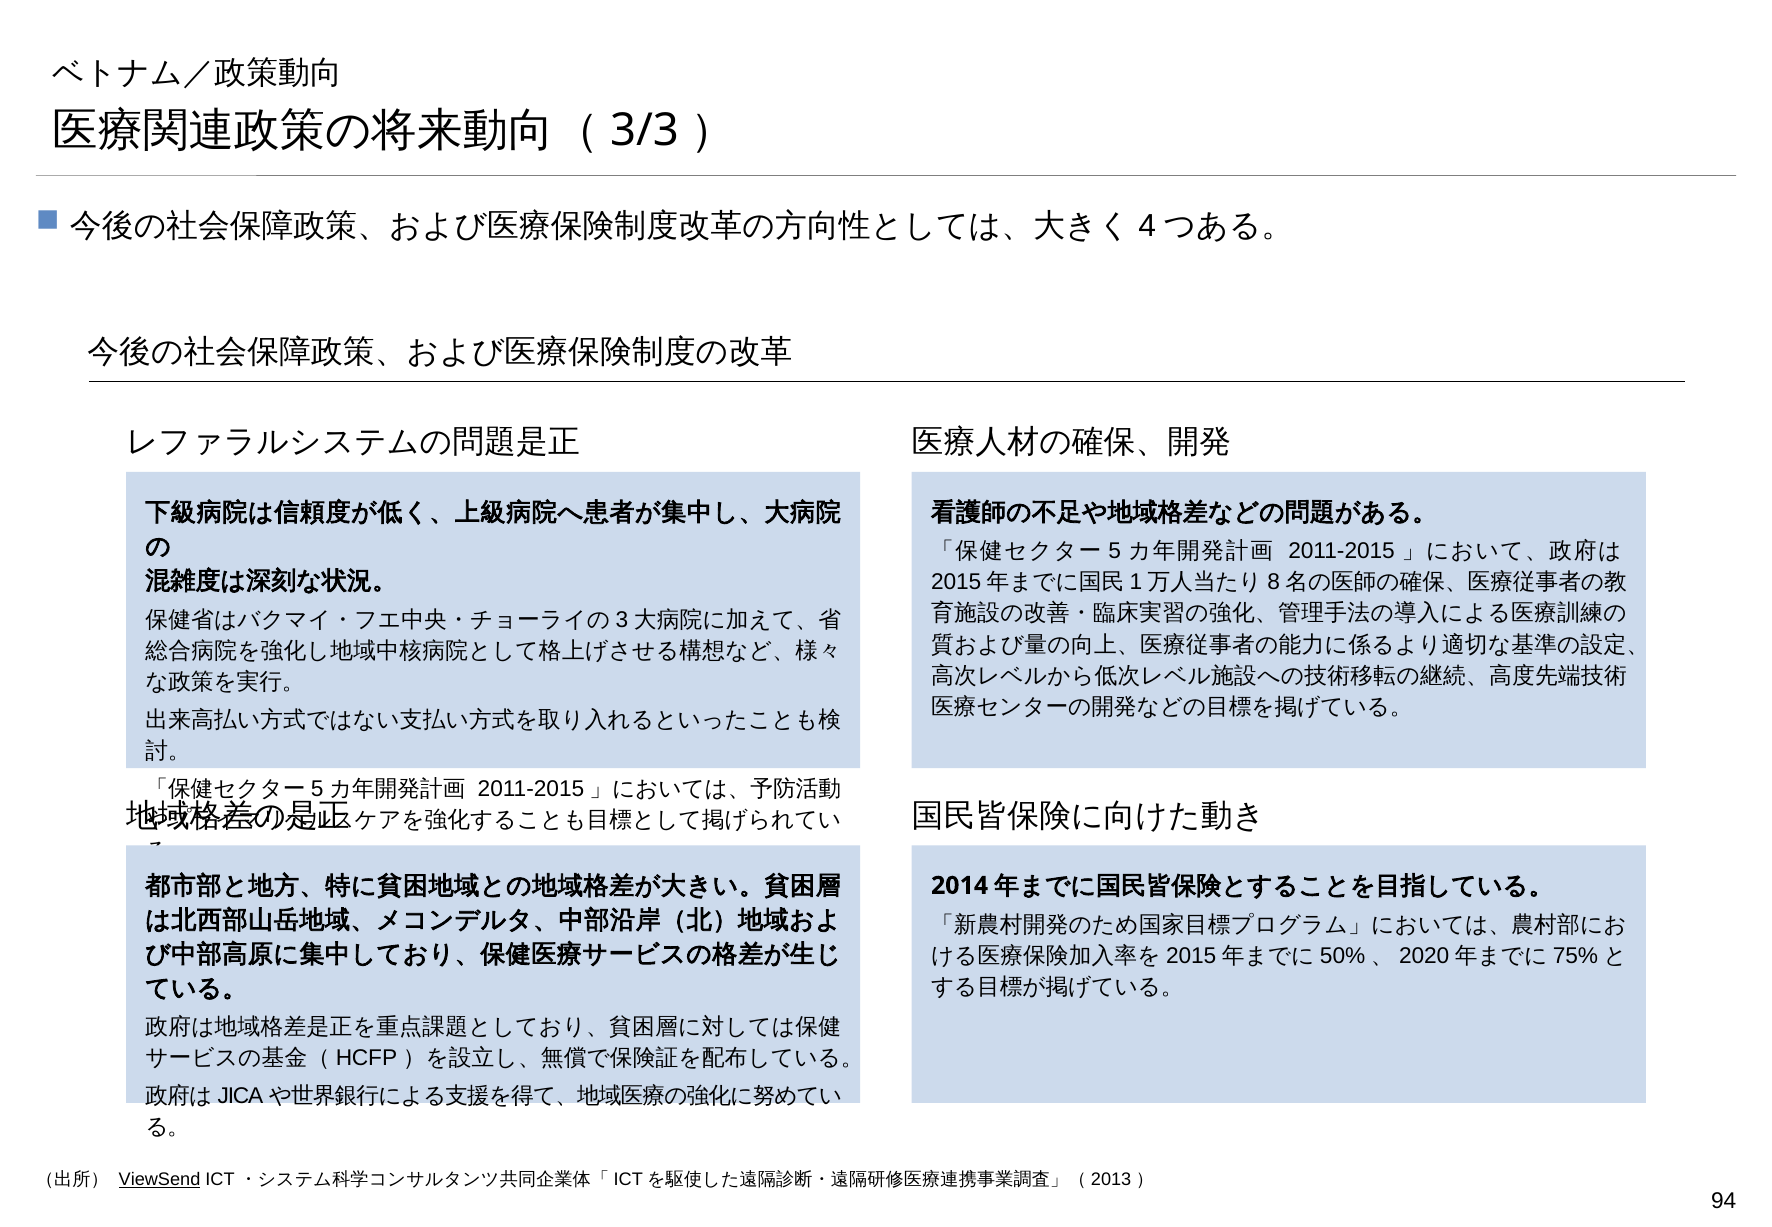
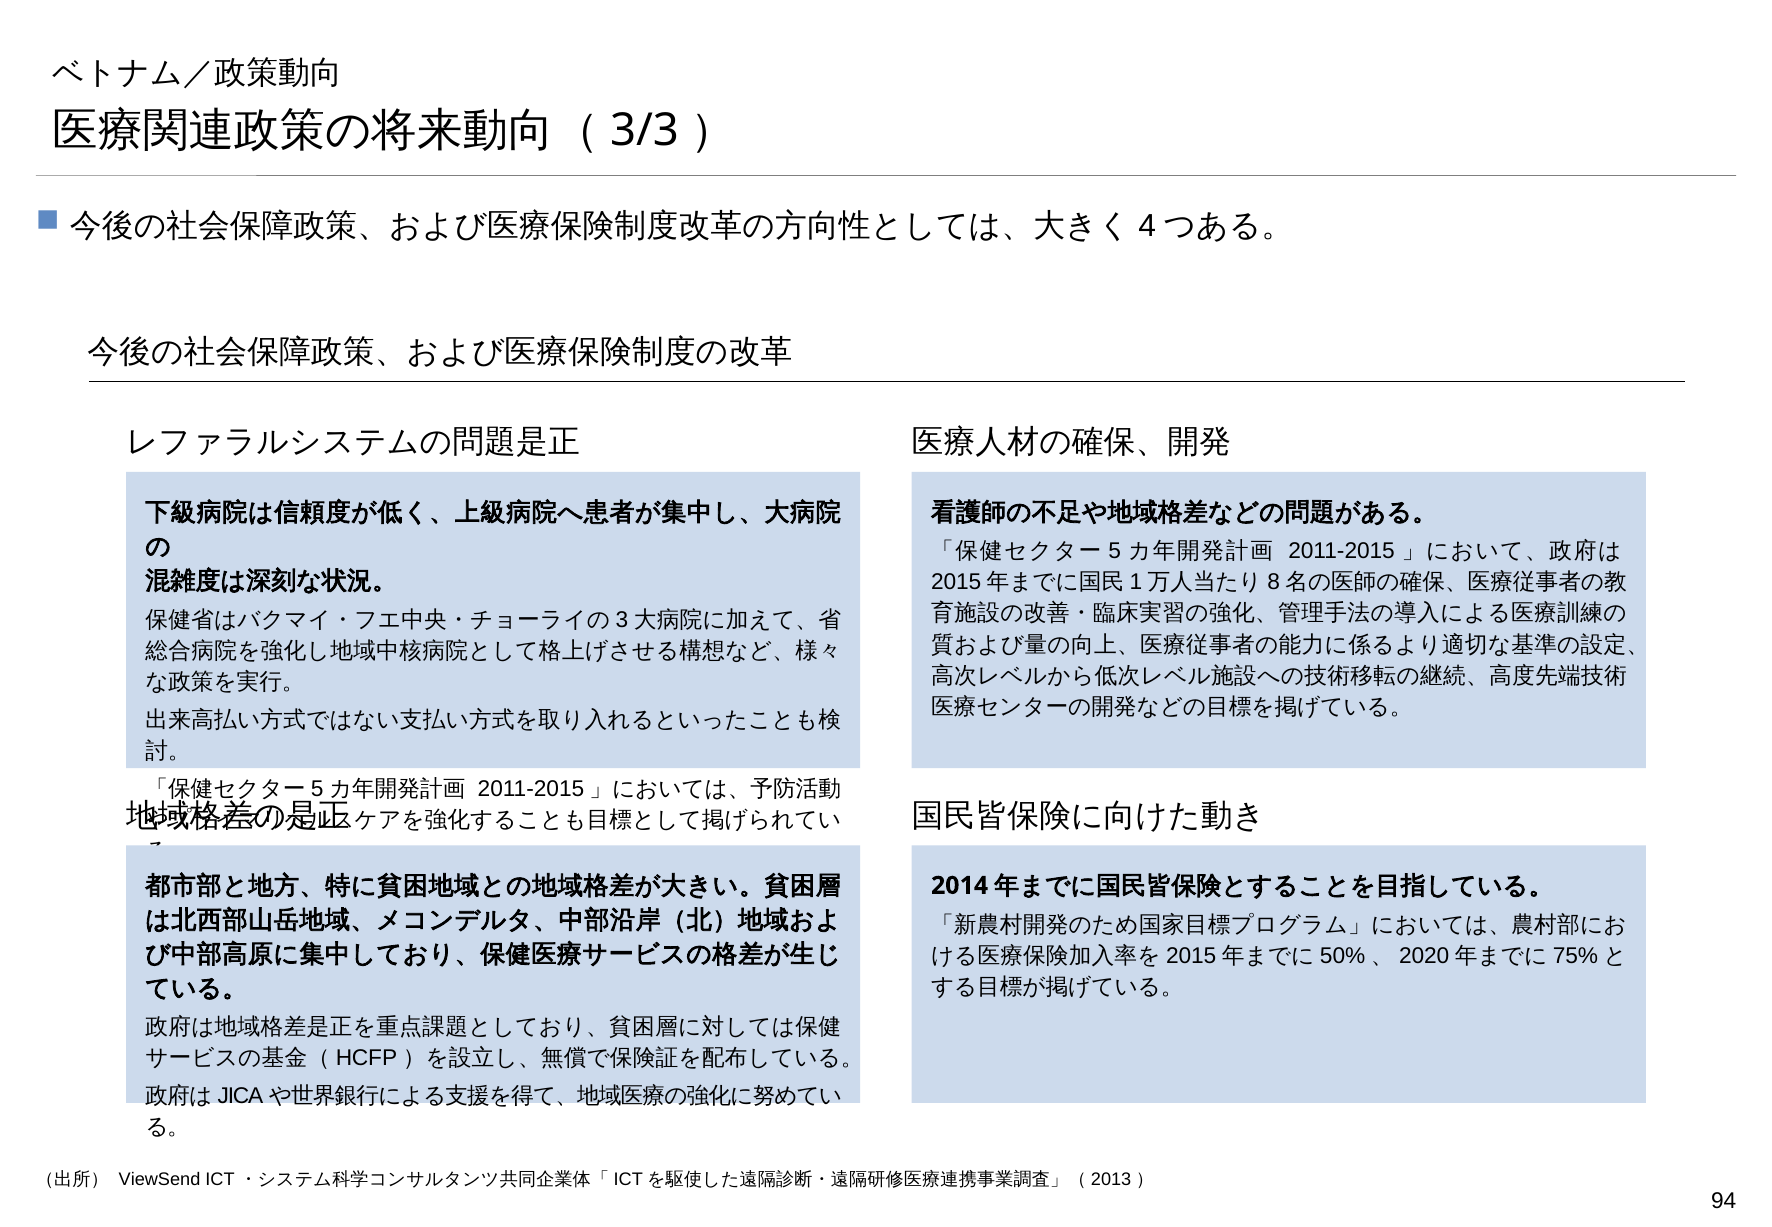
ViewSend underline: present -> none (160, 1179)
